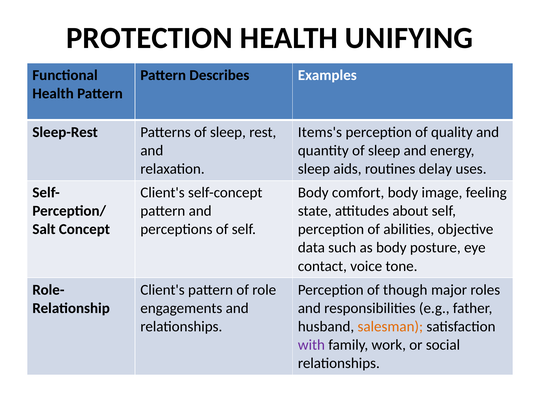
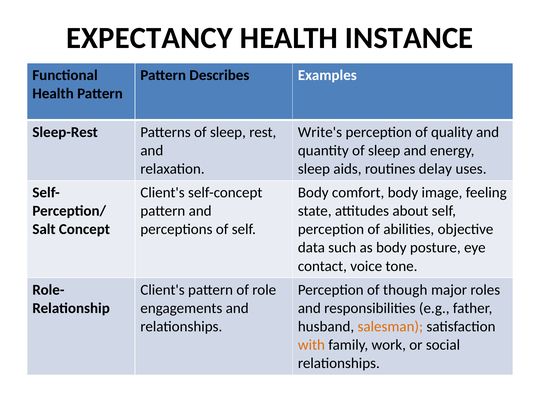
PROTECTION: PROTECTION -> EXPECTANCY (150, 38)
UNIFYING: UNIFYING -> INSTANCE (409, 38)
Items's: Items's -> Write's (320, 132)
with colour: purple -> orange (311, 345)
